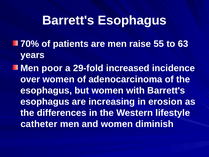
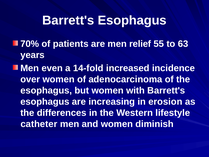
raise: raise -> relief (140, 44)
poor: poor -> even (52, 68)
29-fold: 29-fold -> 14-fold (88, 68)
